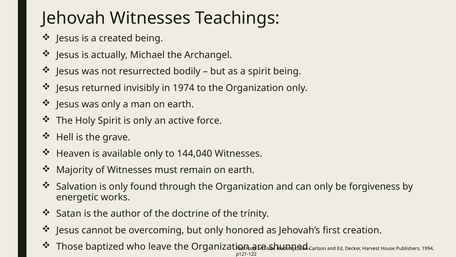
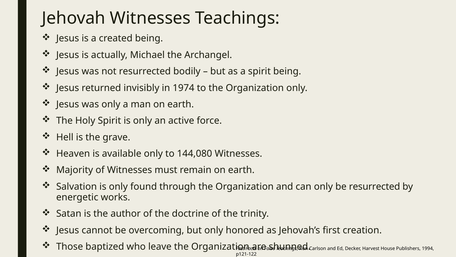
144,040: 144,040 -> 144,080 (195, 153)
be forgiveness: forgiveness -> resurrected (375, 186)
